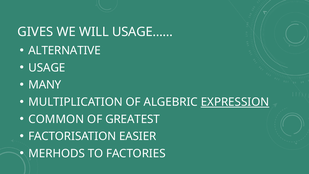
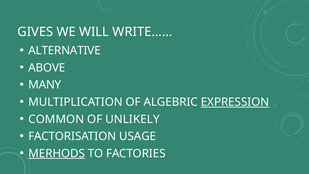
USAGE……: USAGE…… -> WRITE…… (142, 32)
USAGE: USAGE -> ABOVE (47, 68)
GREATEST: GREATEST -> UNLIKELY (132, 119)
EASIER: EASIER -> USAGE (138, 136)
MERHODS underline: none -> present (57, 153)
